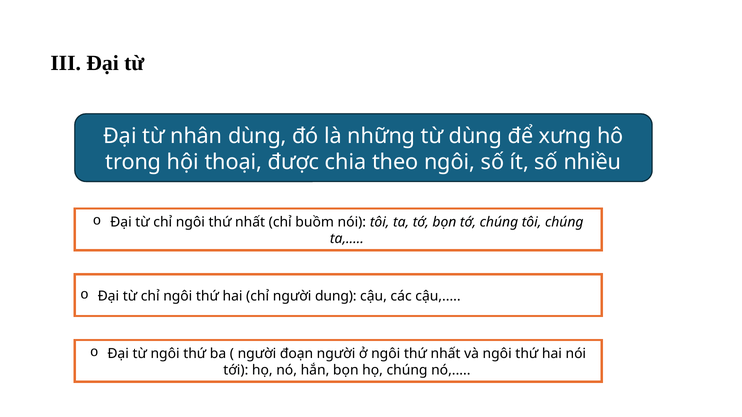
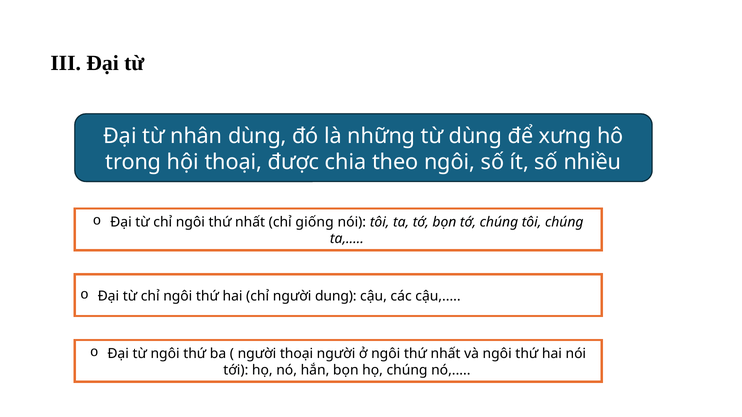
buồm: buồm -> giống (315, 222)
người đoạn: đoạn -> thoại (297, 354)
